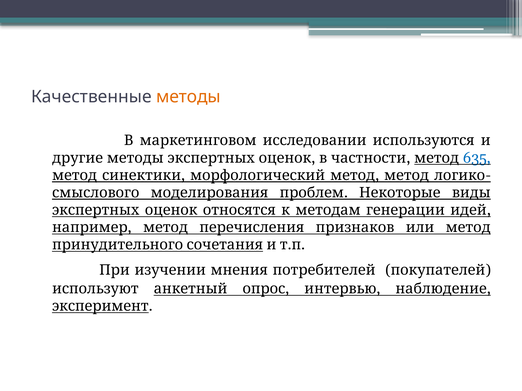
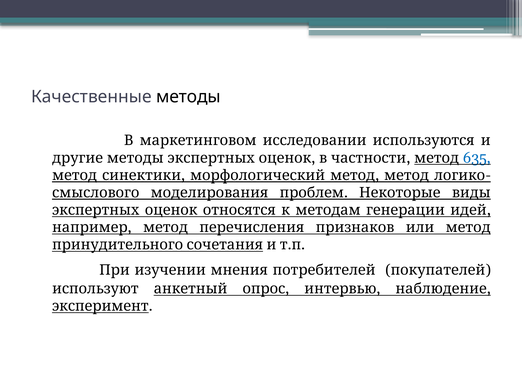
методы colour: orange -> black (188, 97)
